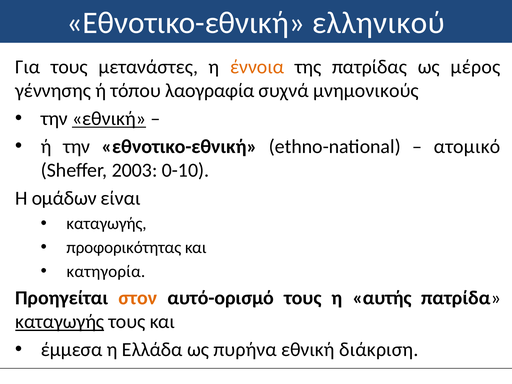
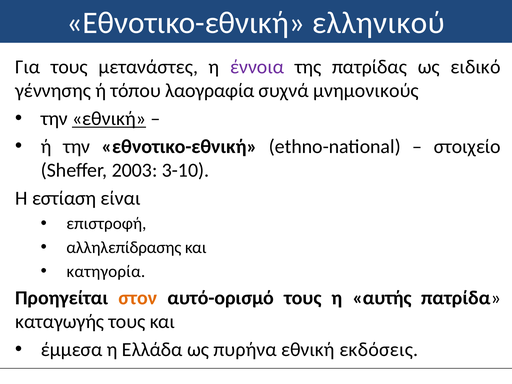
έννοια colour: orange -> purple (257, 67)
μέρος: μέρος -> ειδικό (475, 67)
ατομικό: ατομικό -> στοιχείο (467, 146)
0-10: 0-10 -> 3-10 (185, 170)
ομάδων: ομάδων -> εστίαση (64, 198)
καταγωγής: καταγωγής -> επιστροφή (106, 224)
προφορικότητας: προφορικότητας -> αλληλεπίδρασης (124, 248)
καταγωγής underline: present -> none (60, 322)
διάκριση: διάκριση -> εκδόσεις (379, 350)
